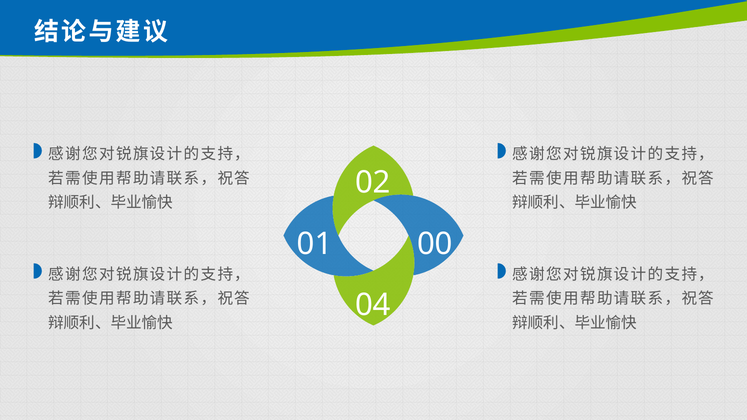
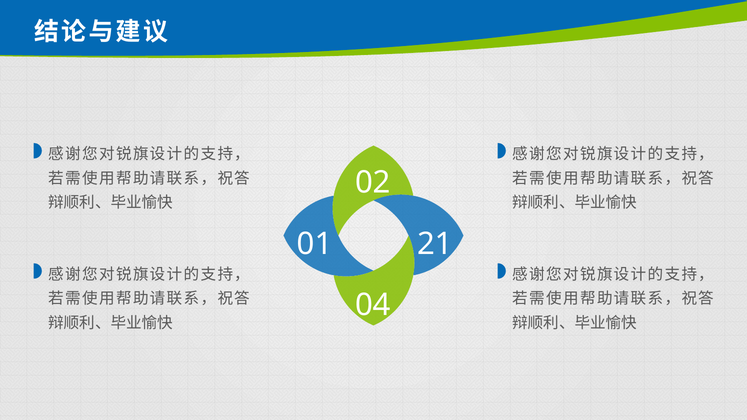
00: 00 -> 21 (435, 244)
